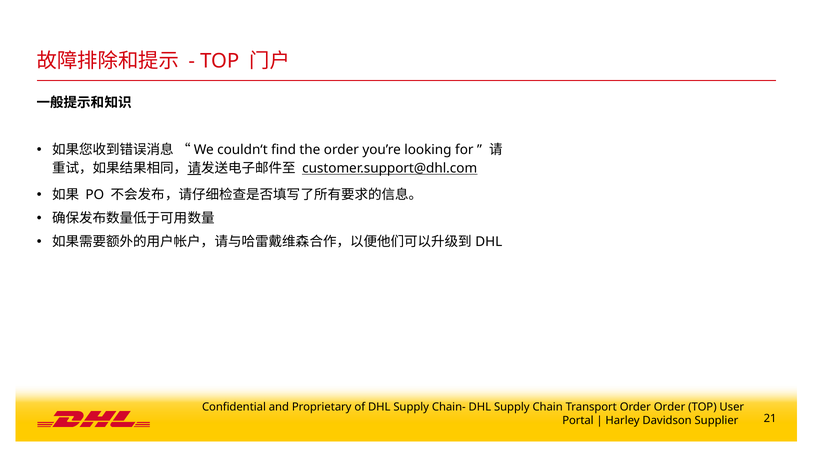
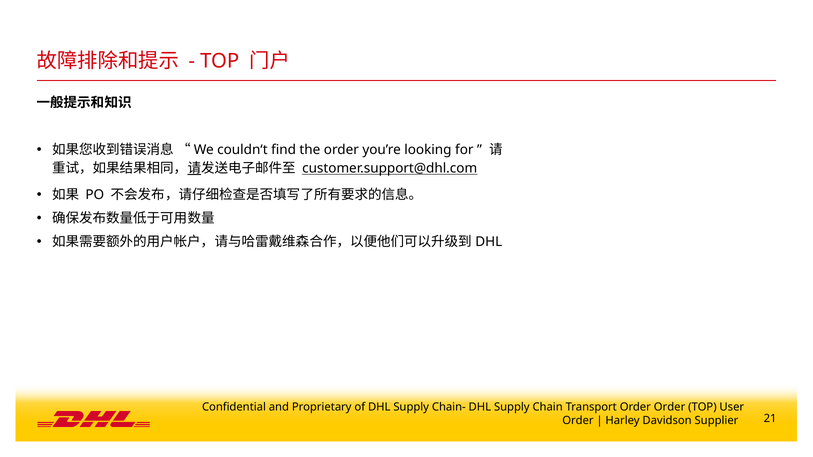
Portal: Portal -> Order (578, 421)
